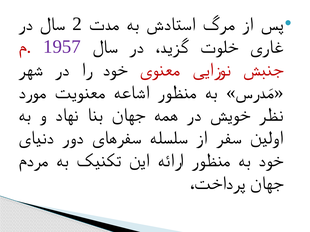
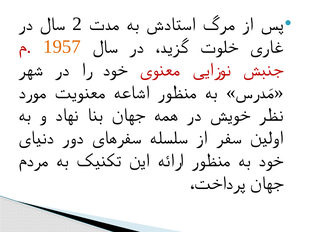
1957 colour: purple -> orange (62, 47)
